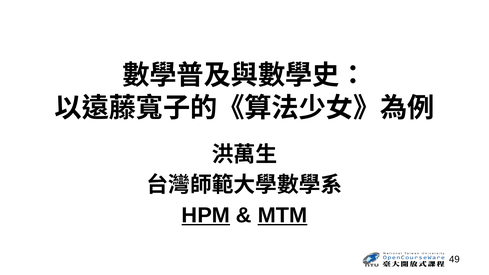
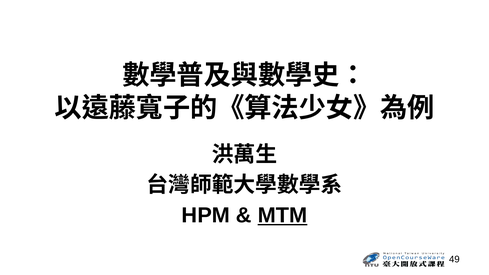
HPM underline: present -> none (206, 215)
